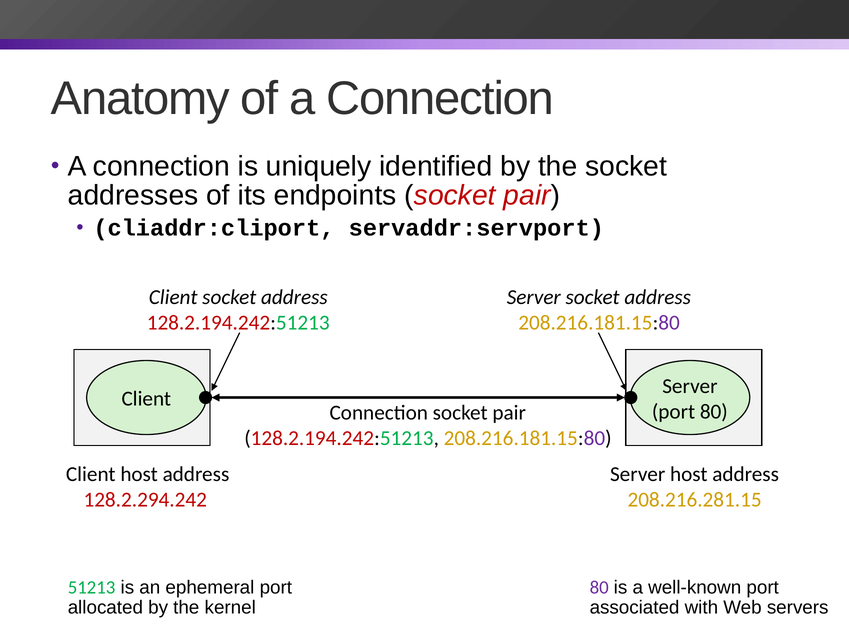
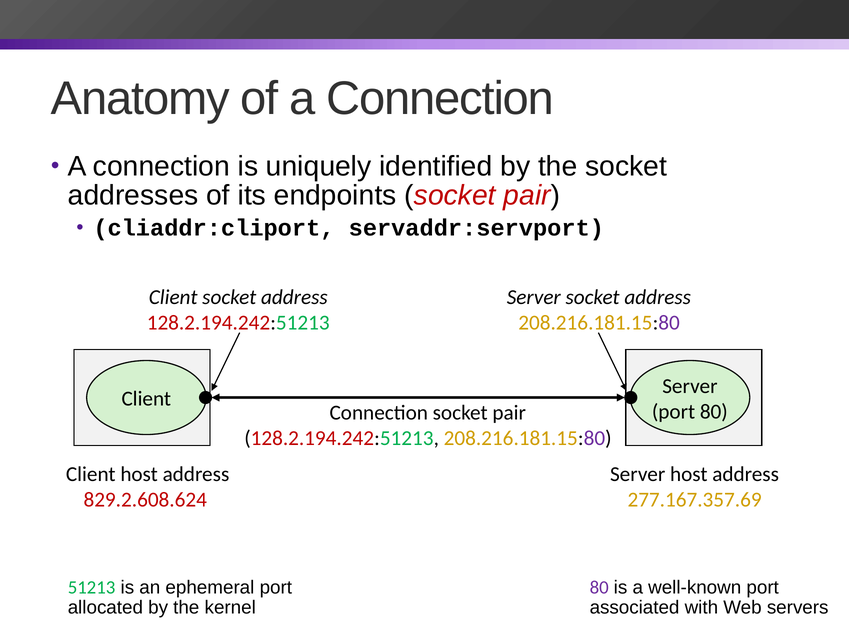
128.2.294.242: 128.2.294.242 -> 829.2.608.624 (145, 500)
208.216.281.15: 208.216.281.15 -> 277.167.357.69 (695, 500)
